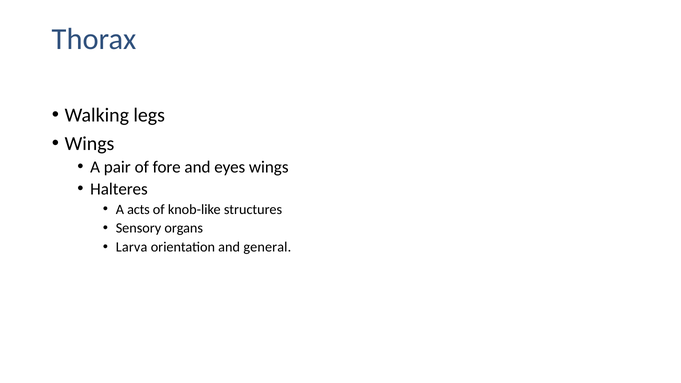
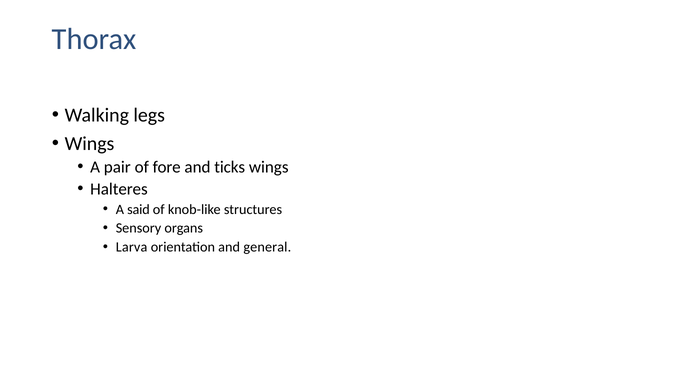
eyes: eyes -> ticks (230, 167)
acts: acts -> said (138, 209)
